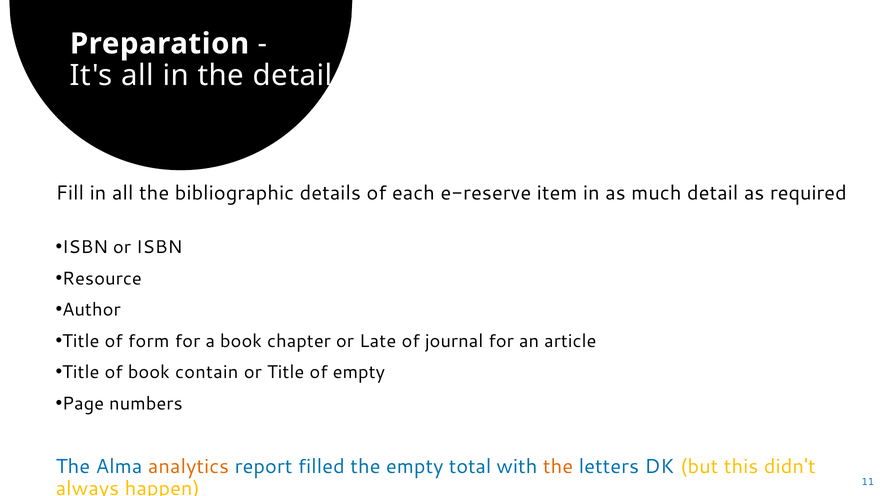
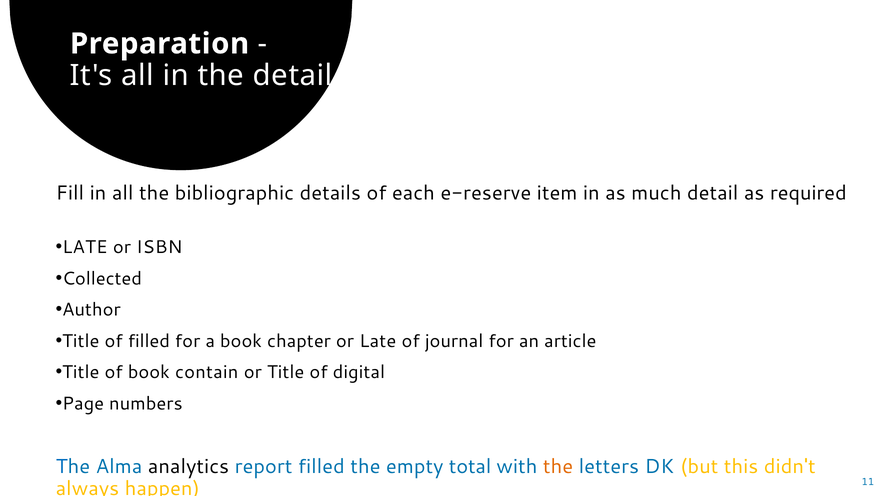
ISBN: ISBN -> LATE (85, 247)
Resource: Resource -> Collected (102, 279)
of form: form -> filled (149, 341)
of empty: empty -> digital (359, 372)
analytics colour: orange -> black (189, 467)
